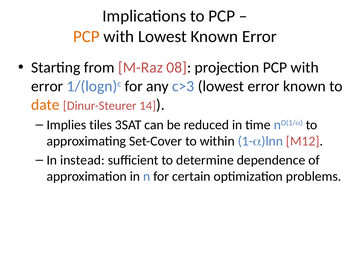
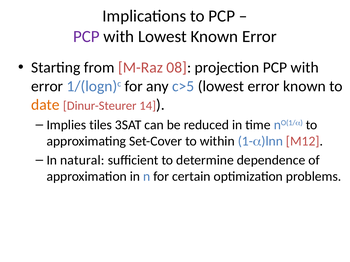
PCP colour: orange -> purple (86, 36)
c>3: c>3 -> c>5 (183, 86)
instead: instead -> natural (82, 160)
